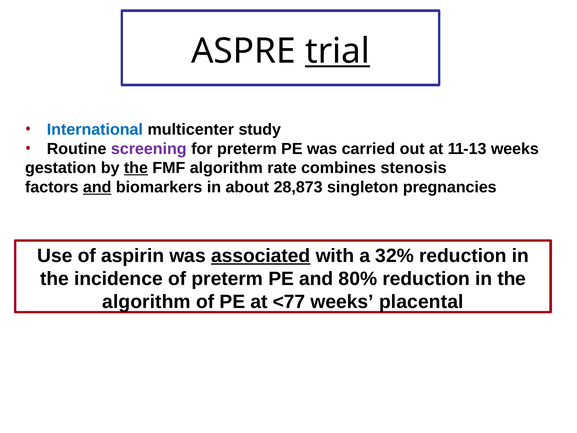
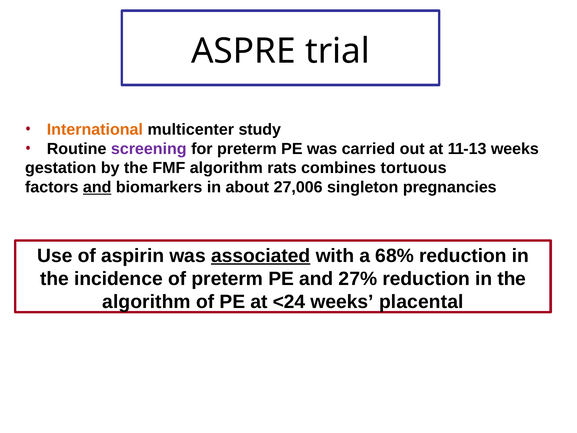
trial underline: present -> none (338, 51)
International colour: blue -> orange (95, 129)
the underline: present -> none (136, 168)
rate: rate -> rats (282, 168)
stenosis: stenosis -> tortuous (414, 168)
28,873: 28,873 -> 27,006 (298, 187)
32%: 32% -> 68% (395, 256)
80%: 80% -> 27% (358, 279)
<77: <77 -> <24 (289, 302)
